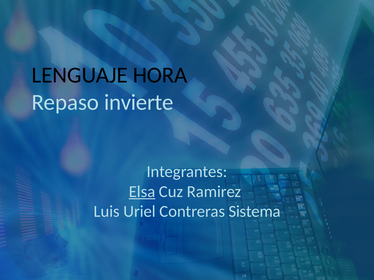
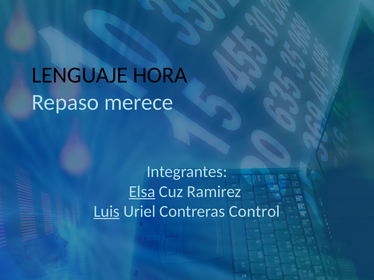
invierte: invierte -> merece (139, 103)
Luis underline: none -> present (107, 212)
Sistema: Sistema -> Control (254, 212)
